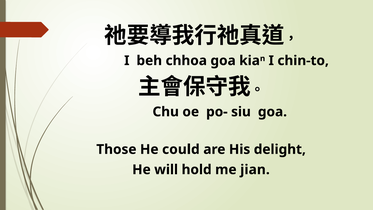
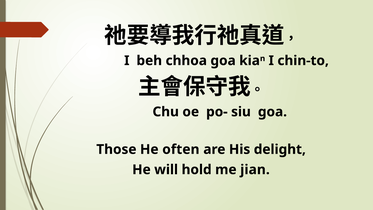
could: could -> often (181, 149)
